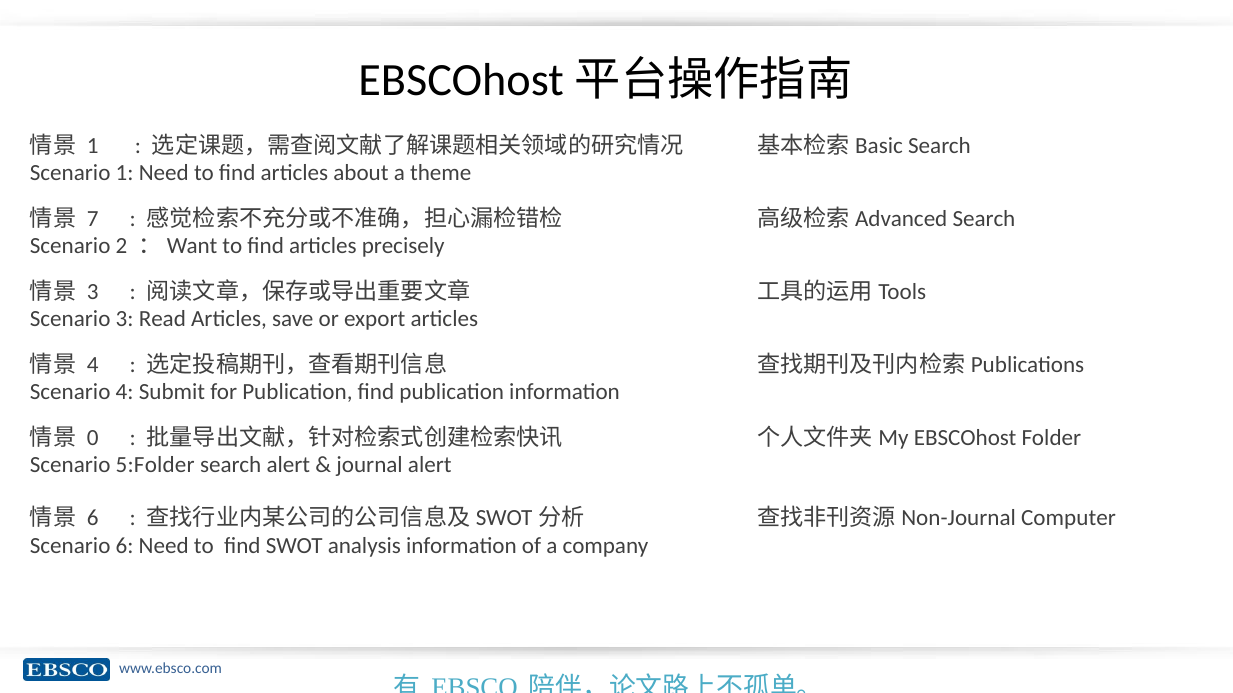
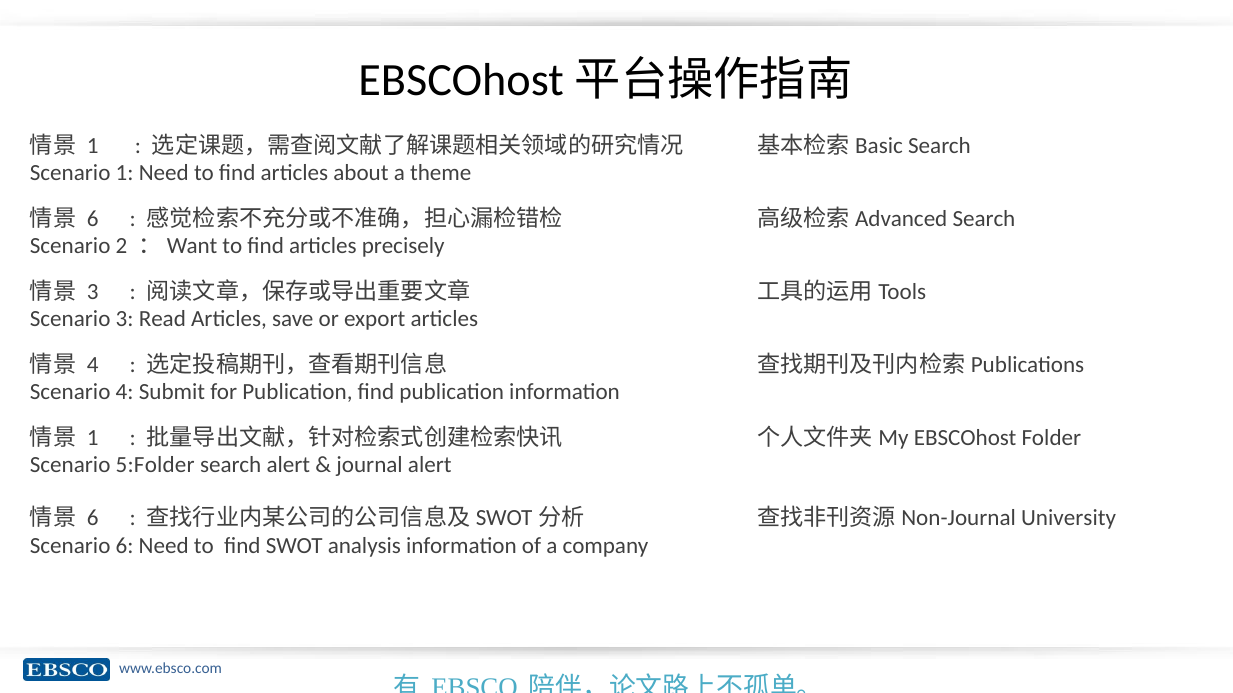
7: 7 -> 6 (93, 219)
0: 0 -> 1 (93, 438)
Computer: Computer -> University (1069, 518)
